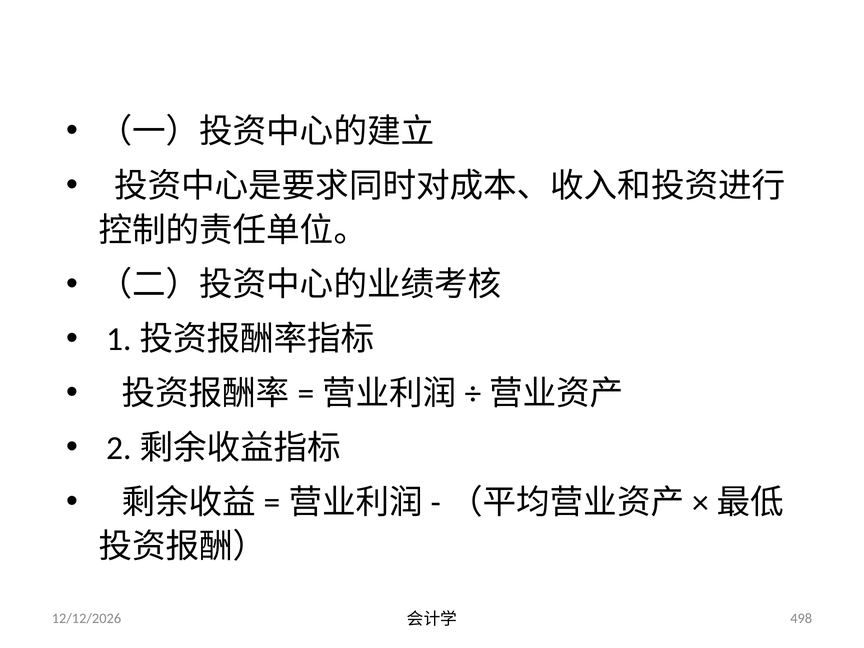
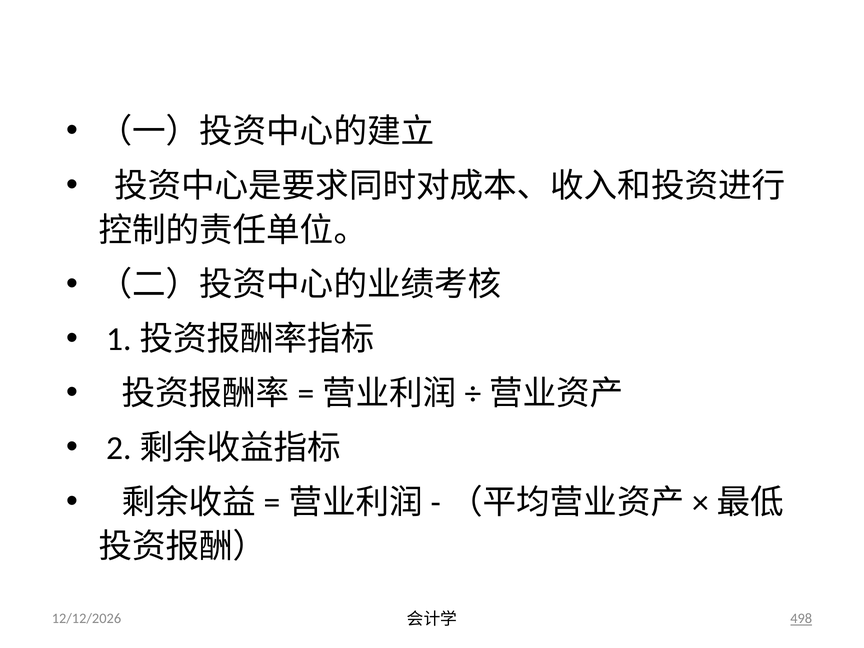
498 underline: none -> present (801, 619)
